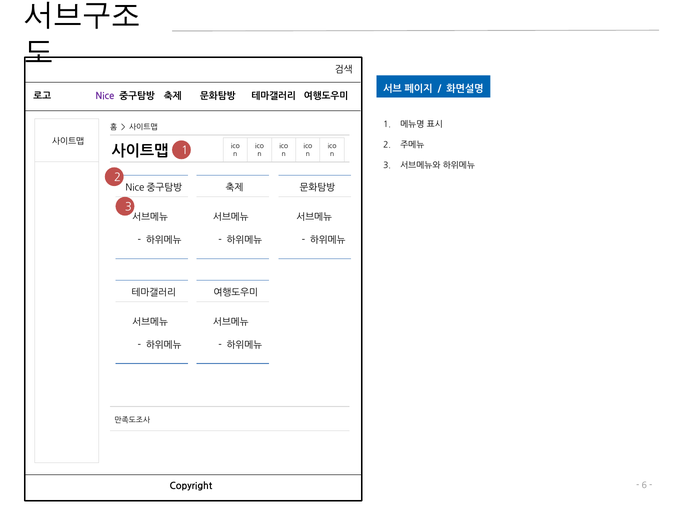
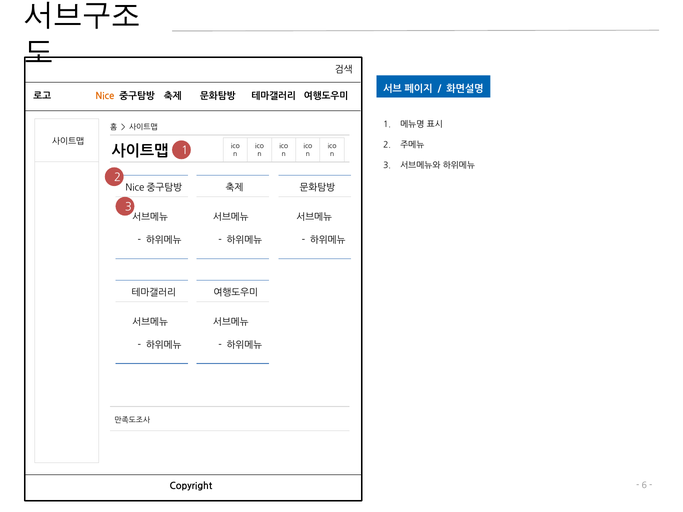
Nice colour: purple -> orange (105, 96)
